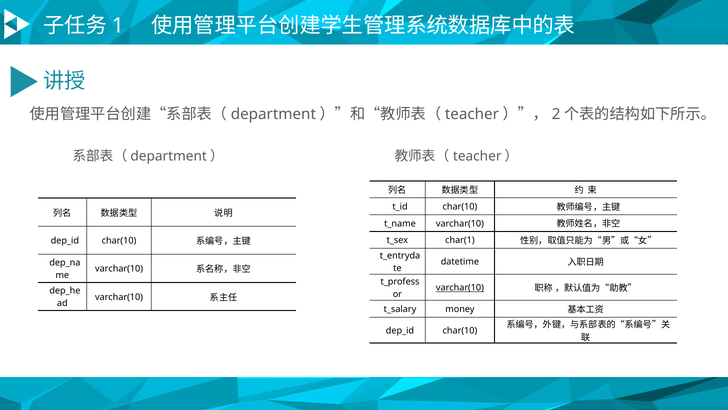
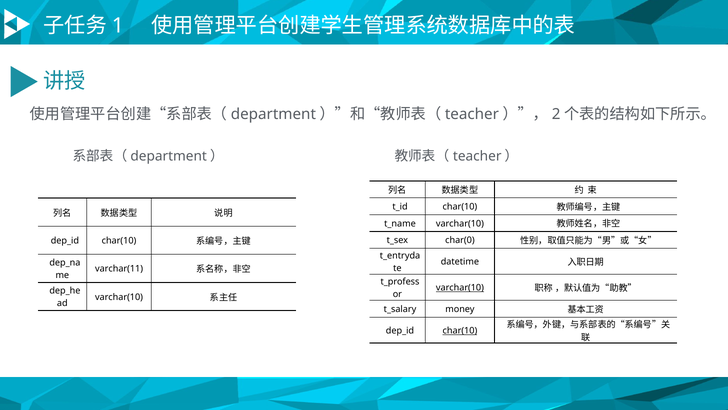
char(1: char(1 -> char(0 (460, 240)
varchar(10: varchar(10 -> varchar(11 (119, 269)
char(10 underline: none -> present (460, 330)
